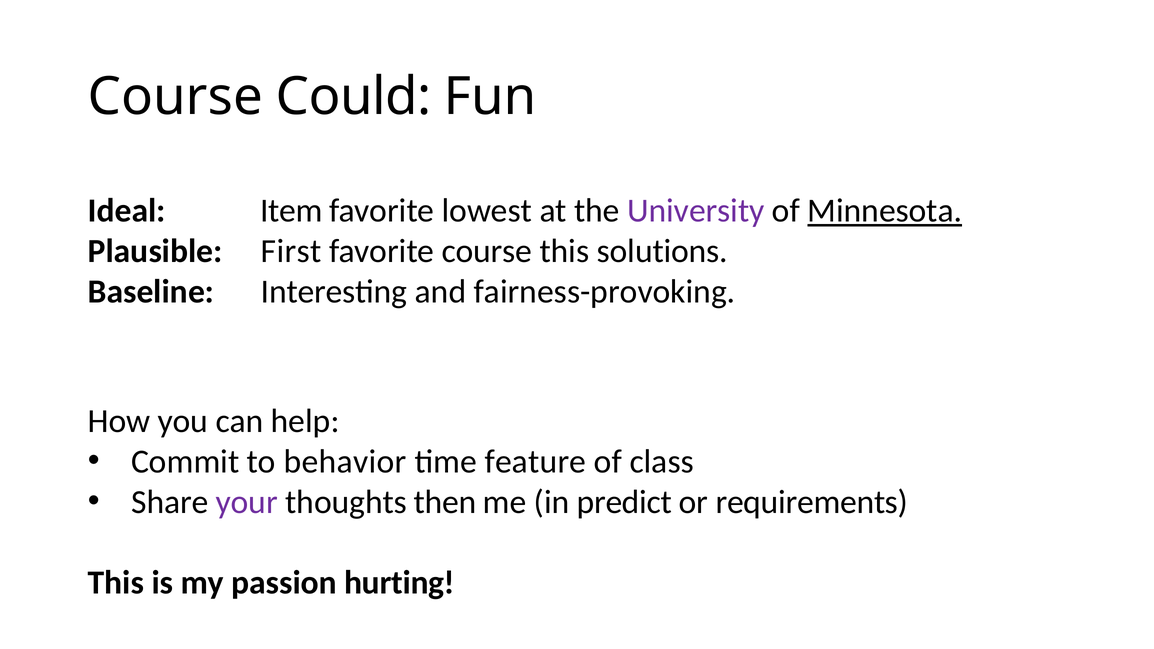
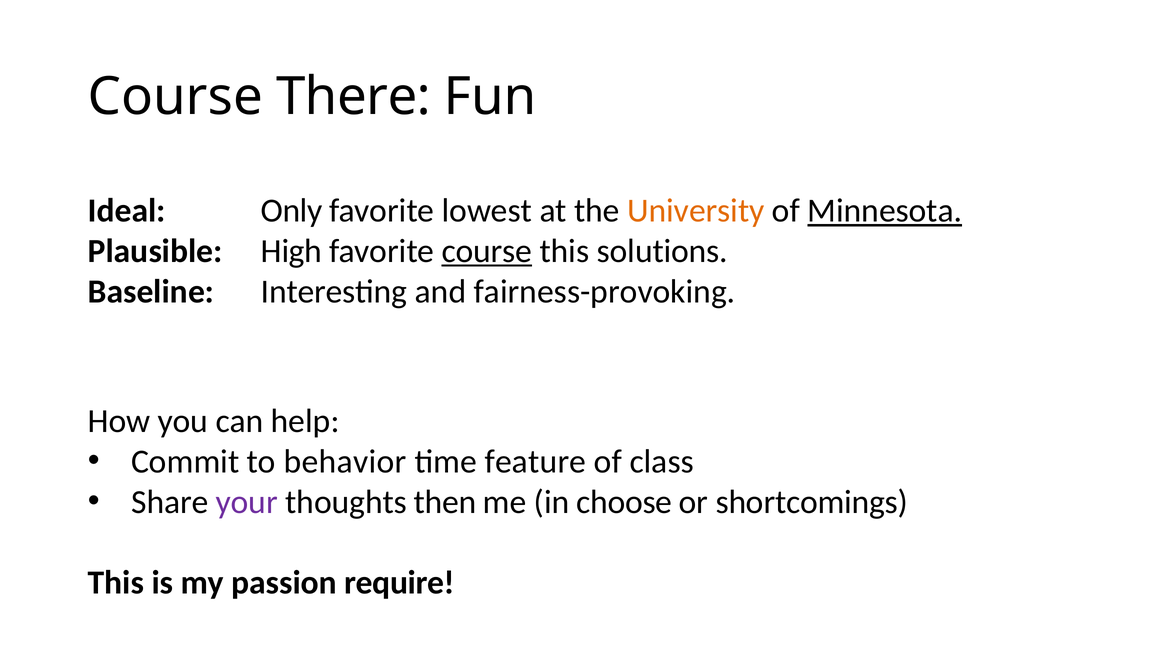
Could: Could -> There (354, 97)
Item: Item -> Only (292, 211)
University colour: purple -> orange (696, 211)
First: First -> High (292, 251)
course underline: none -> present (487, 251)
predict: predict -> choose (624, 502)
requirements: requirements -> shortcomings (812, 502)
hurting: hurting -> require (400, 583)
